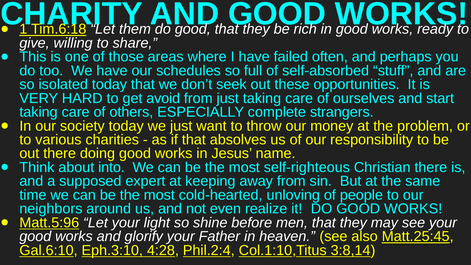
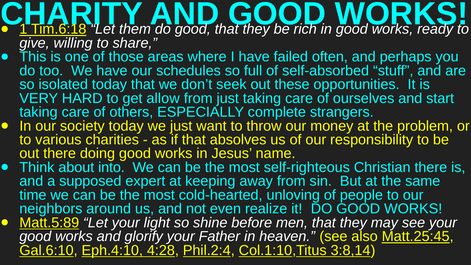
avoid: avoid -> allow (163, 98)
Matt.5:96: Matt.5:96 -> Matt.5:89 (49, 223)
Eph.3:10: Eph.3:10 -> Eph.4:10 (112, 250)
